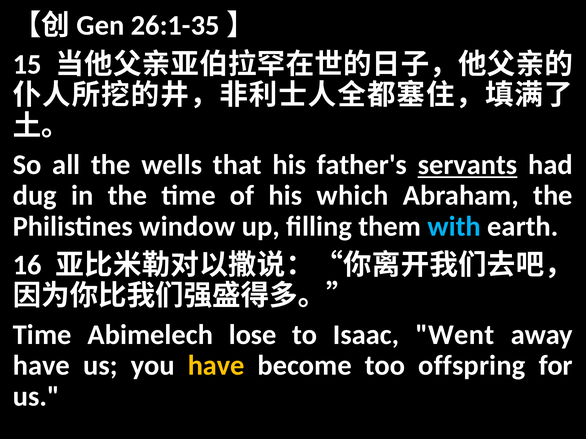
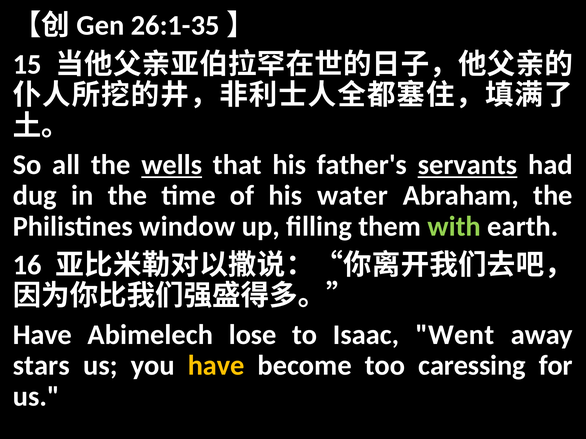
wells underline: none -> present (172, 165)
which: which -> water (352, 196)
with colour: light blue -> light green (454, 227)
Time: Time -> Have (42, 335)
have: have -> stars (41, 366)
offspring: offspring -> caressing (472, 366)
